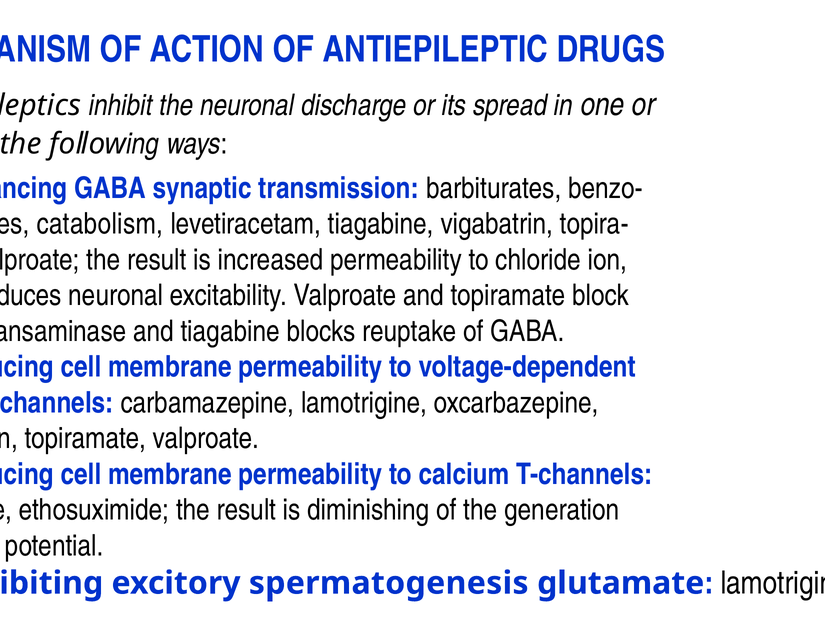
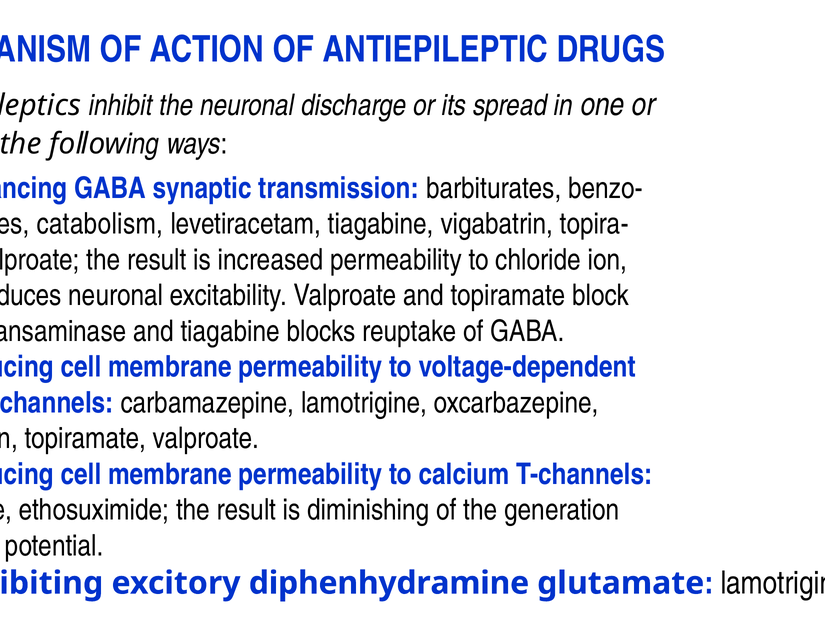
spermatogenesis: spermatogenesis -> diphenhydramine (389, 583)
